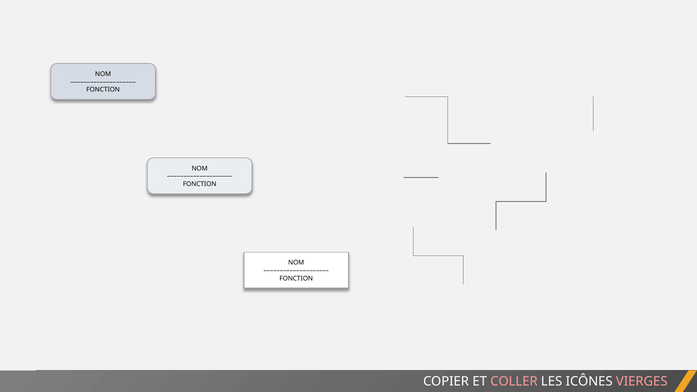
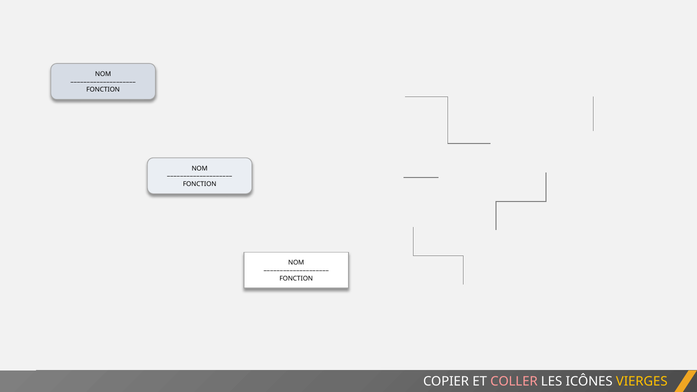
VIERGES colour: pink -> yellow (642, 382)
